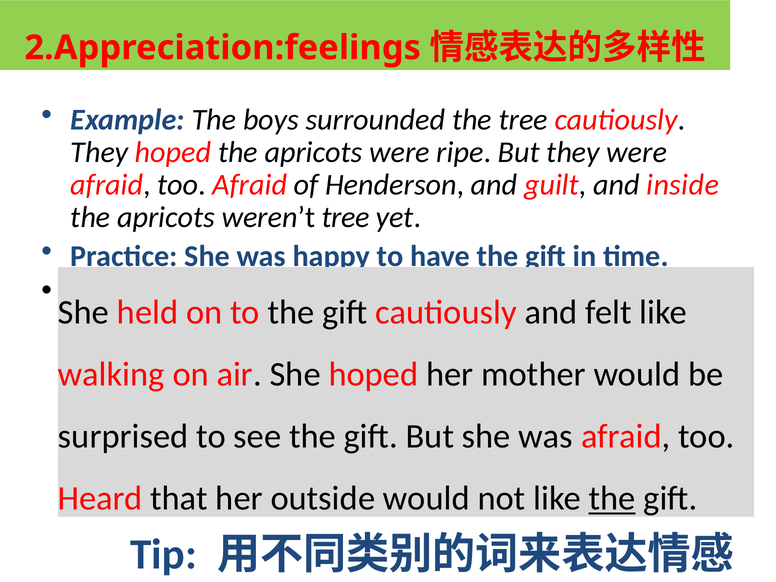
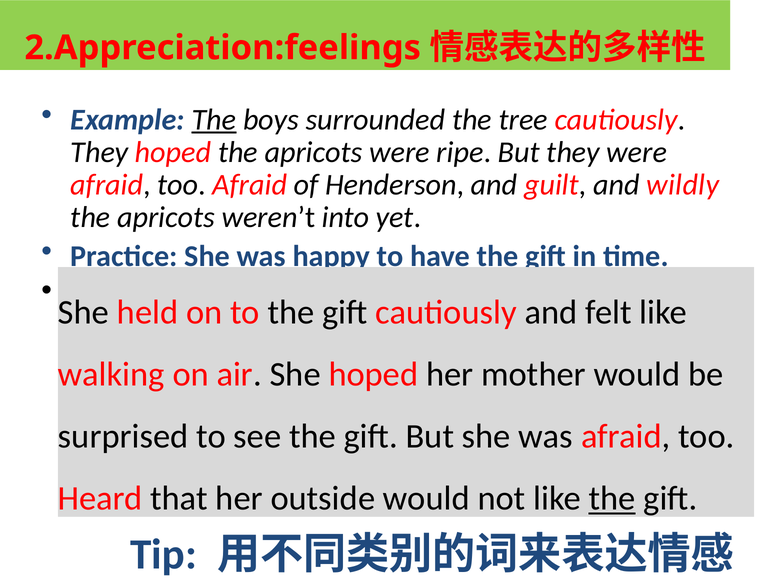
The underline: none -> present (214, 120)
inside: inside -> wildly (683, 185)
weren’t tree: tree -> into (346, 217)
